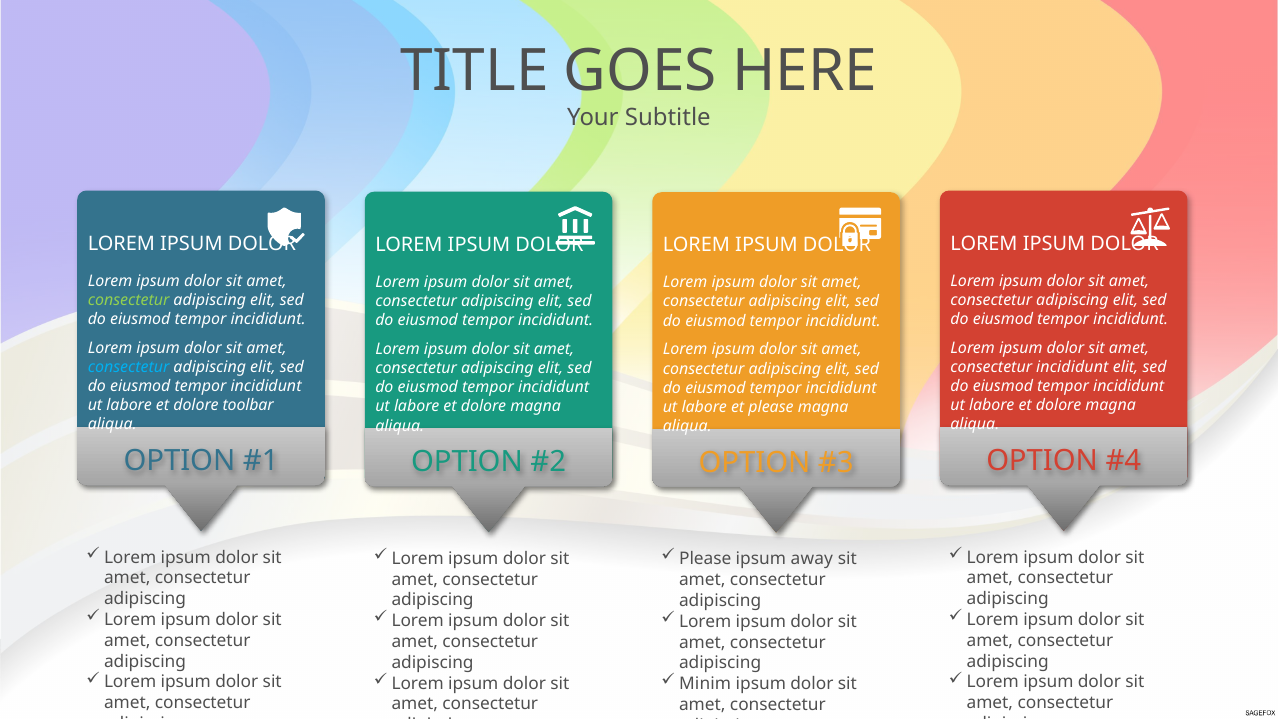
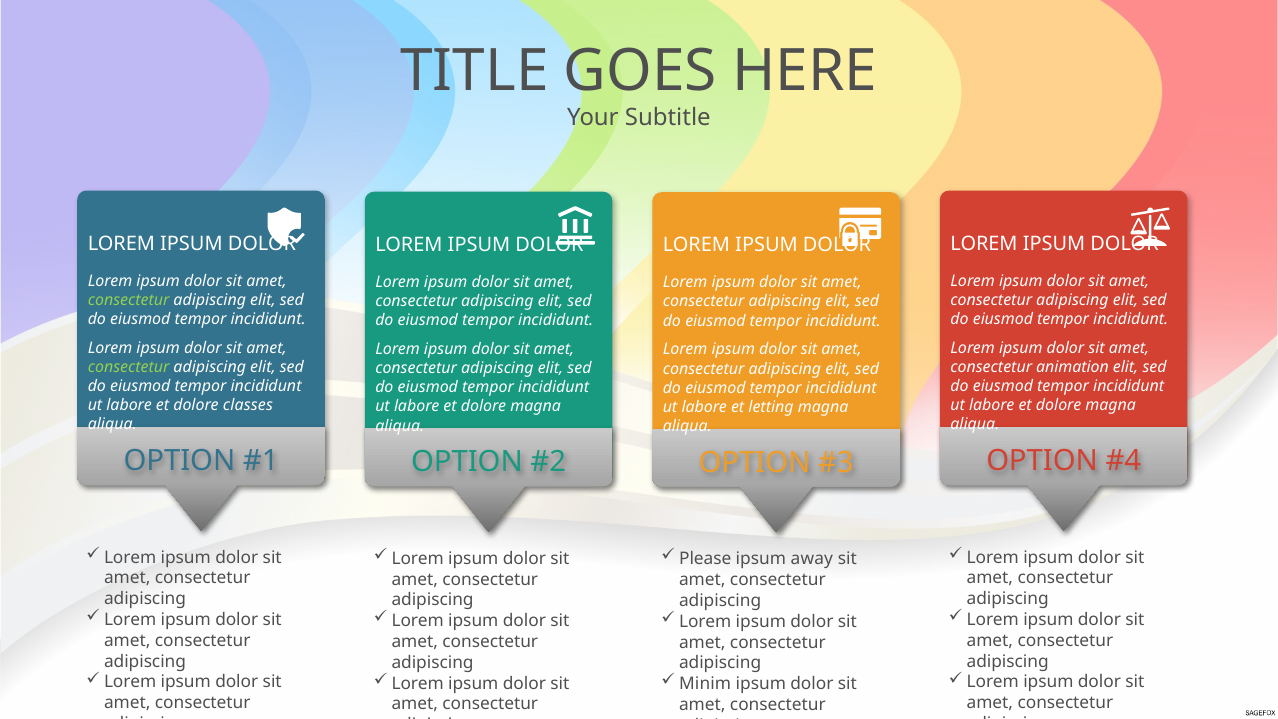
consectetur colour: light blue -> light green (129, 367)
consectetur incididunt: incididunt -> animation (1072, 367)
toolbar: toolbar -> classes (248, 405)
et please: please -> letting (771, 407)
